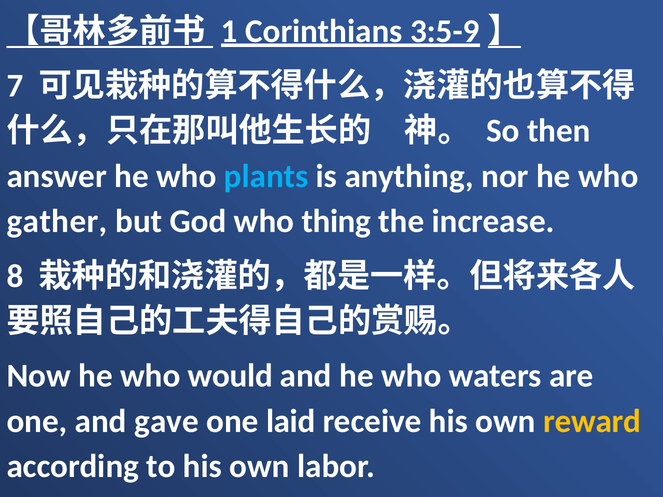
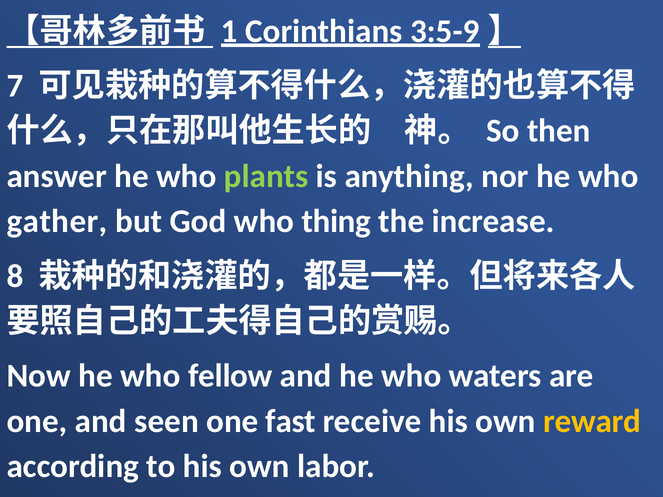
plants colour: light blue -> light green (266, 176)
would: would -> fellow (230, 376)
gave: gave -> seen (167, 421)
laid: laid -> fast (291, 421)
